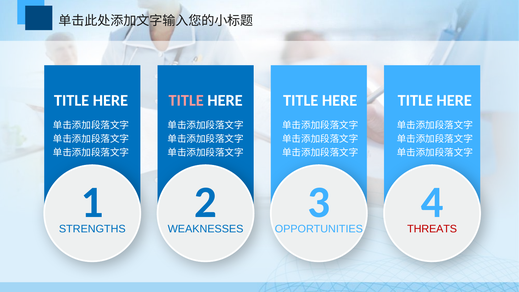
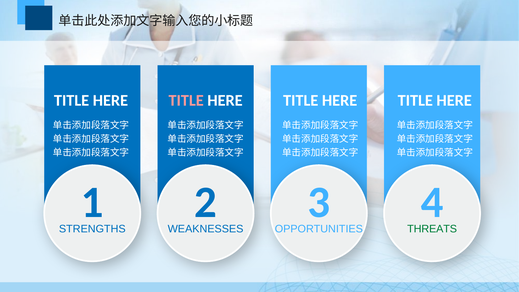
THREATS colour: red -> green (432, 229)
